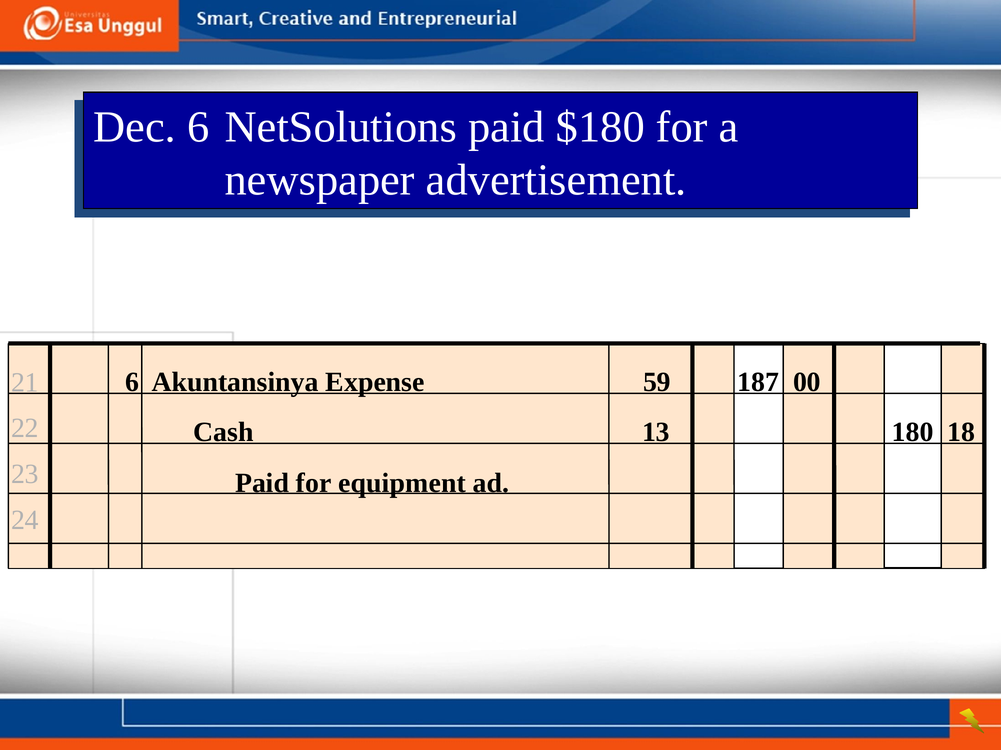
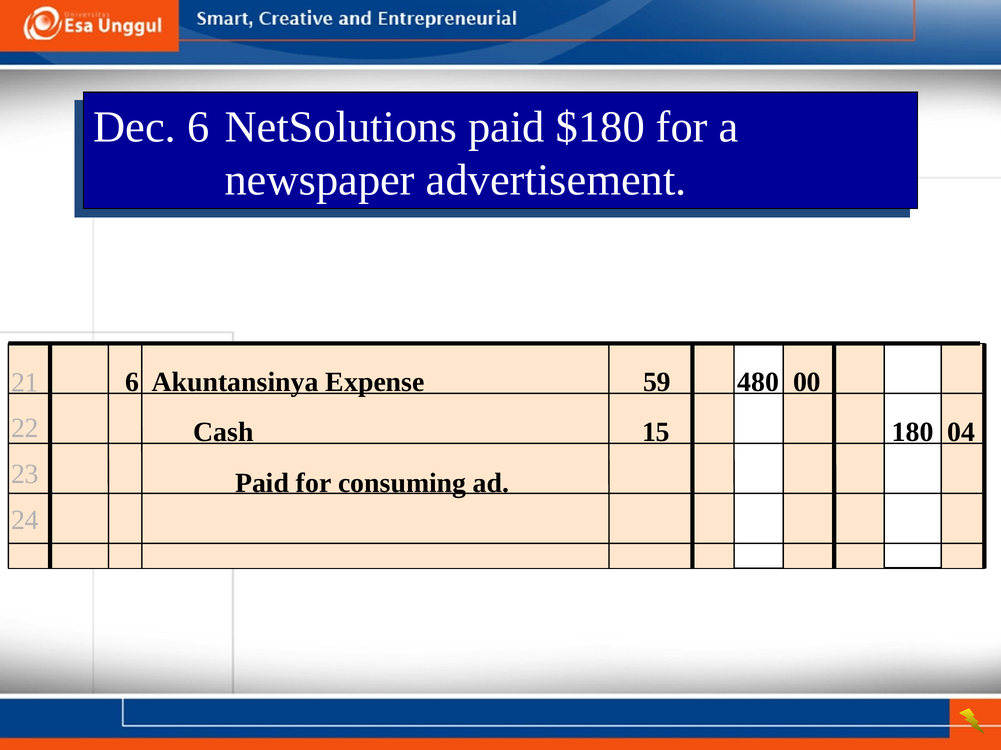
187: 187 -> 480 (758, 382)
13: 13 -> 15 (656, 432)
18: 18 -> 04 (961, 432)
equipment: equipment -> consuming (402, 484)
